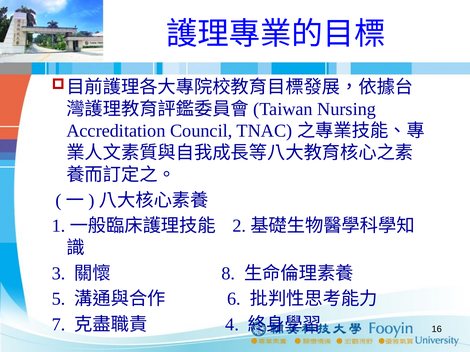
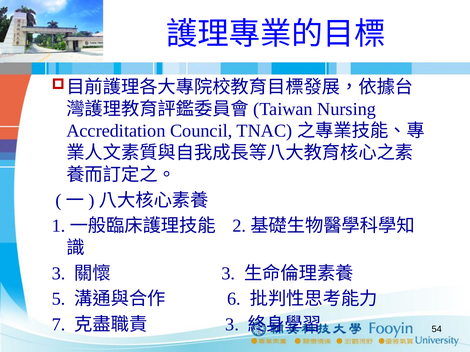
8: 8 -> 3 (228, 274)
4: 4 -> 3 (232, 325)
16: 16 -> 54 (437, 329)
